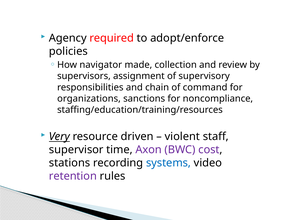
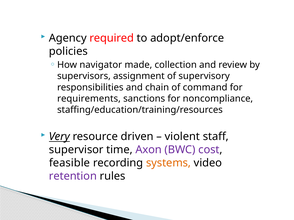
organizations: organizations -> requirements (89, 99)
stations: stations -> feasible (70, 163)
systems colour: blue -> orange (168, 163)
